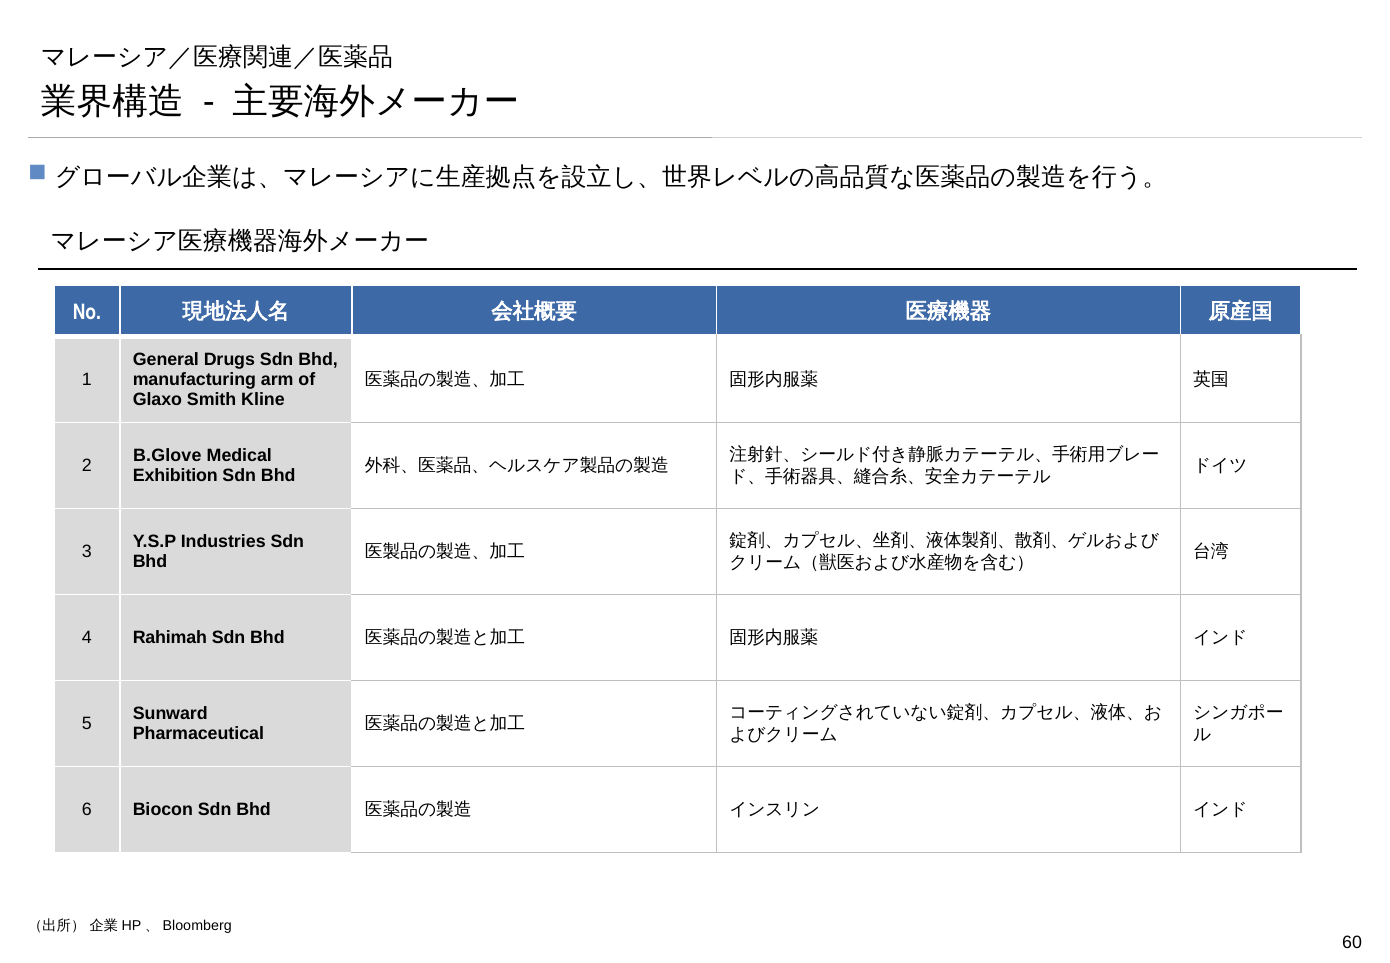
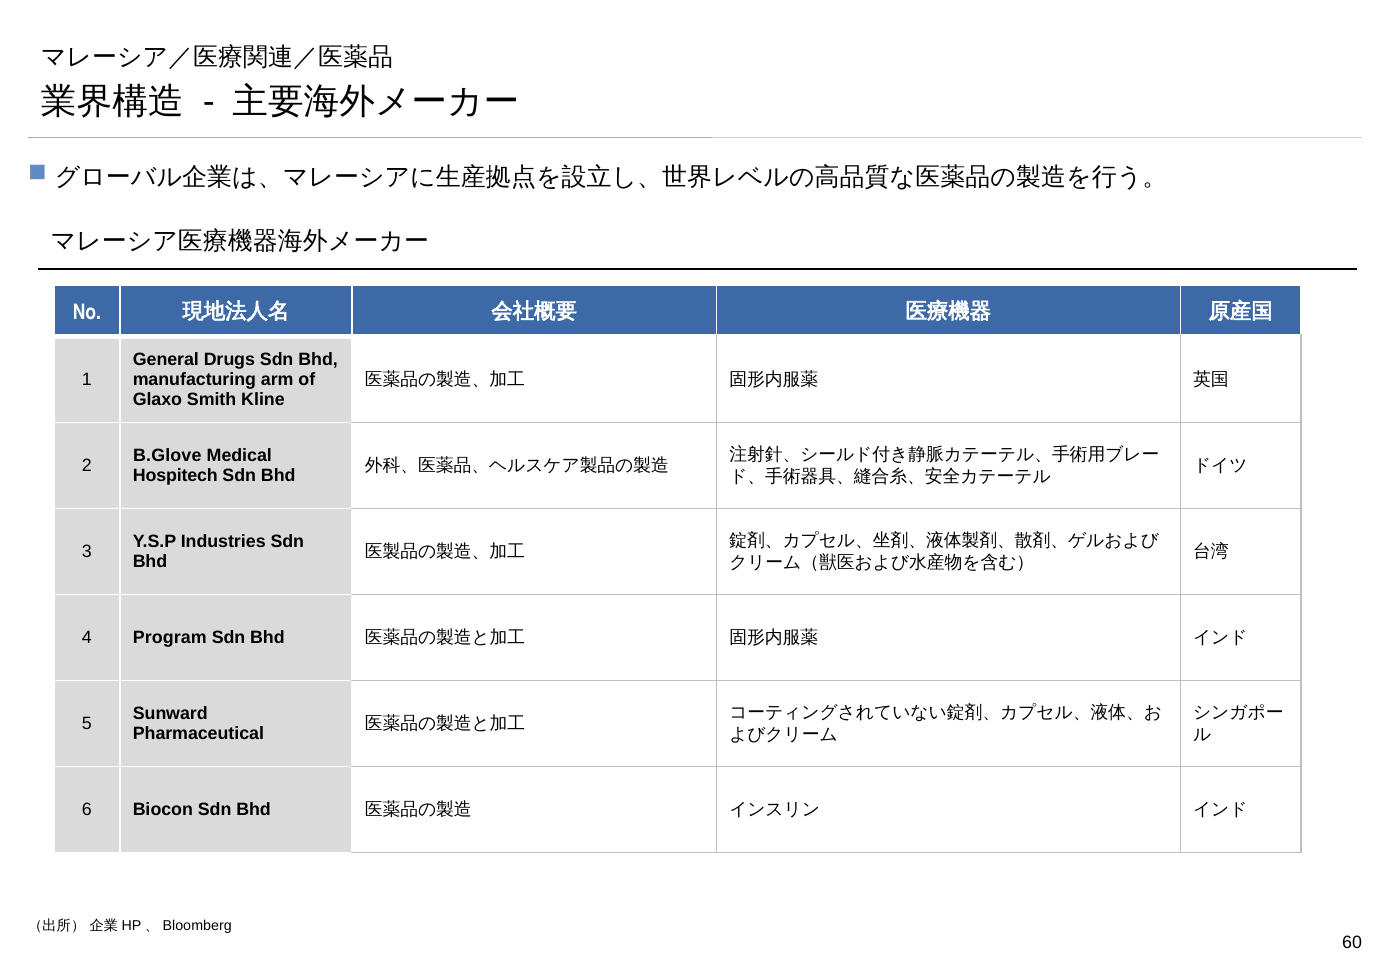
Exhibition: Exhibition -> Hospitech (175, 476)
Rahimah: Rahimah -> Program (170, 637)
